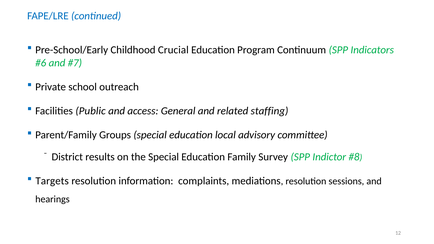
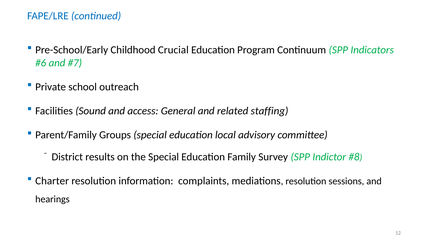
Public: Public -> Sound (91, 111)
Targets: Targets -> Charter (52, 181)
